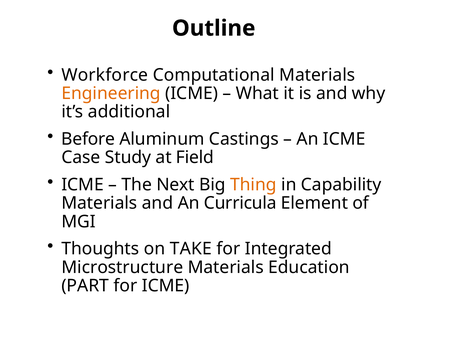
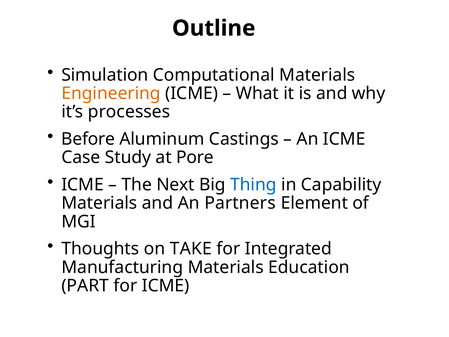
Workforce: Workforce -> Simulation (105, 75)
additional: additional -> processes (129, 112)
Field: Field -> Pore (195, 157)
Thing colour: orange -> blue (253, 185)
Curricula: Curricula -> Partners (240, 203)
Microstructure: Microstructure -> Manufacturing (122, 267)
